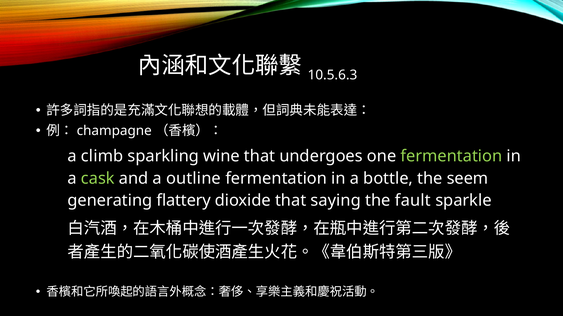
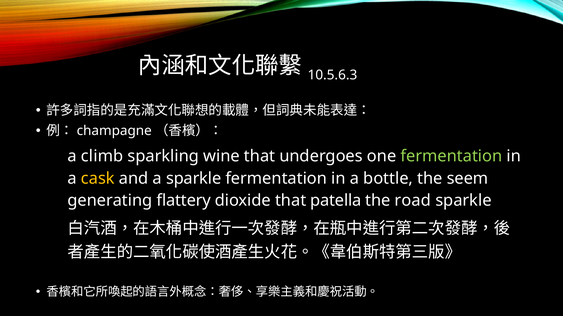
cask colour: light green -> yellow (98, 179)
a outline: outline -> sparkle (194, 179)
saying: saying -> patella (336, 201)
fault: fault -> road (413, 201)
